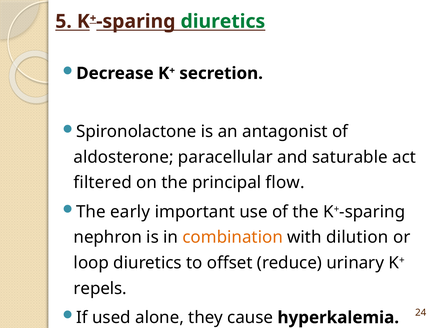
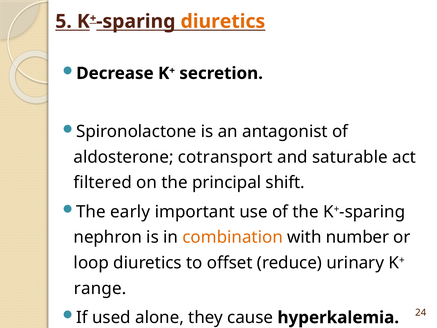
diuretics colour: green -> orange (223, 21)
paracellular: paracellular -> cotransport (225, 157)
flow: flow -> shift (285, 183)
dilution: dilution -> number (358, 237)
repels: repels -> range (100, 288)
